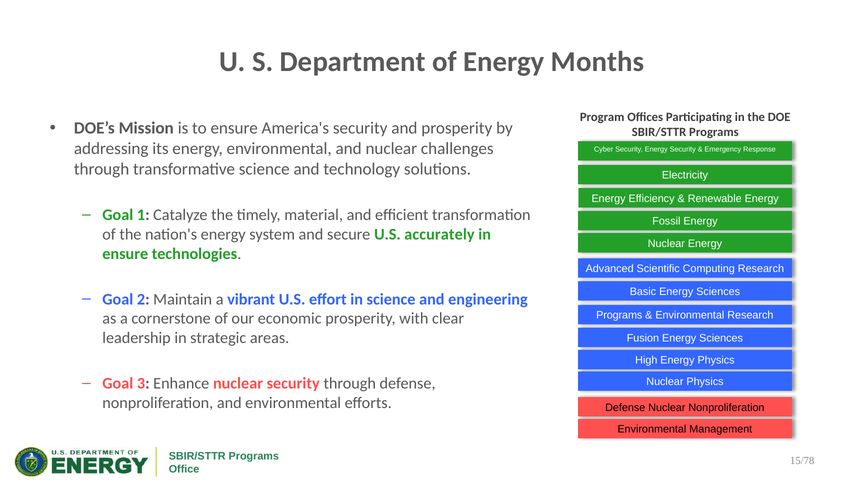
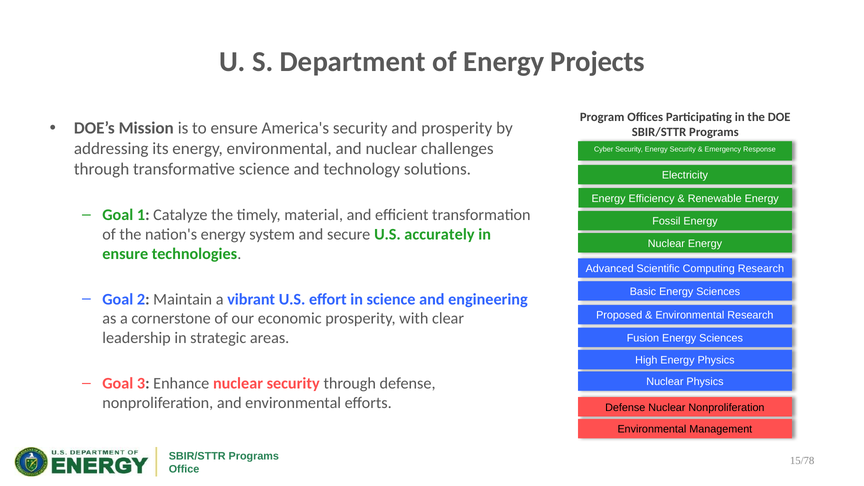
Months: Months -> Projects (598, 62)
Programs: Programs -> Proposed (619, 315)
